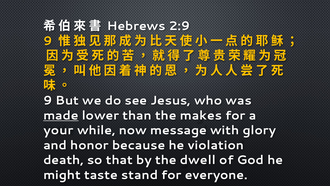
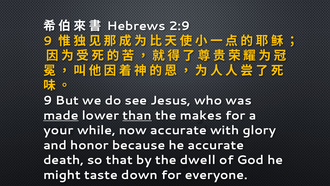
than underline: none -> present (137, 115)
now message: message -> accurate (178, 130)
he violation: violation -> accurate (216, 145)
stand: stand -> down (139, 175)
